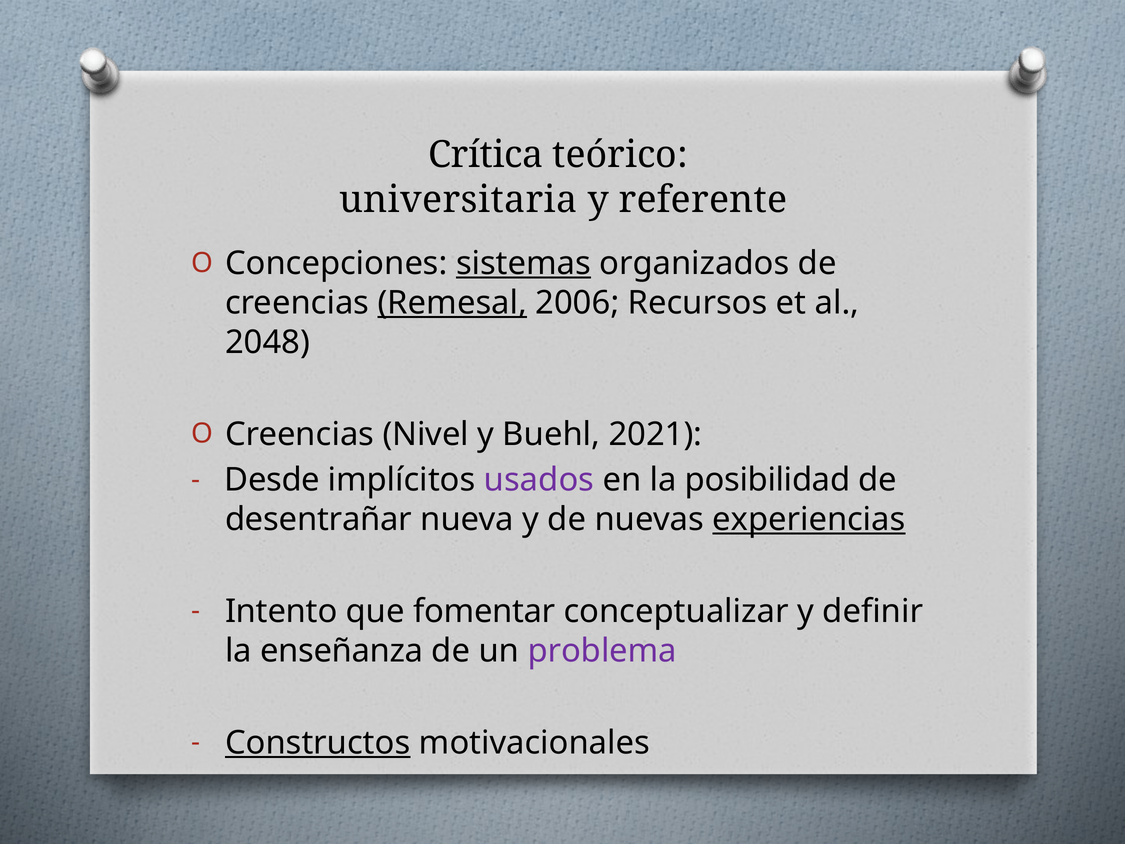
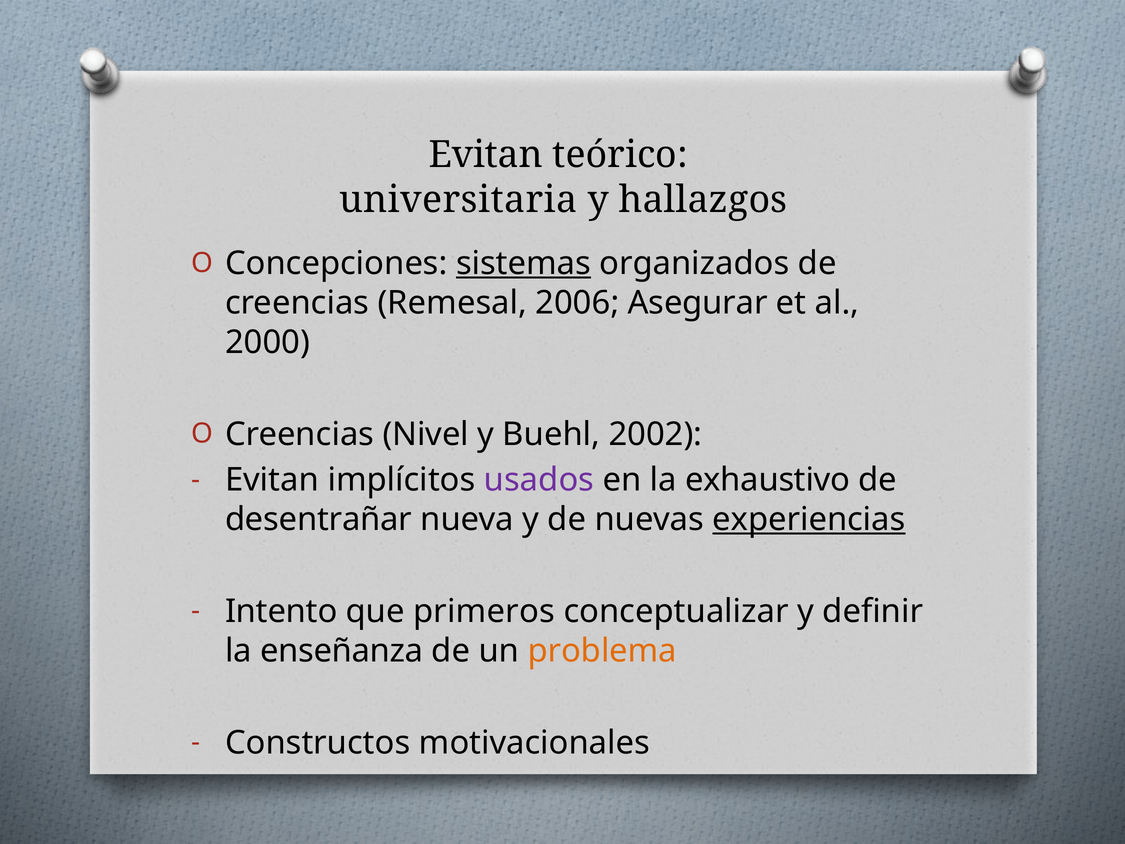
Crítica: Crítica -> Evitan (486, 155)
referente: referente -> hallazgos (703, 200)
Remesal underline: present -> none (452, 303)
Recursos: Recursos -> Asegurar (698, 303)
2048: 2048 -> 2000 (267, 342)
2021: 2021 -> 2002 (655, 434)
Desde: Desde -> Evitan (272, 480)
posibilidad: posibilidad -> exhaustivo (768, 480)
fomentar: fomentar -> primeros (484, 611)
problema colour: purple -> orange (602, 651)
Constructos underline: present -> none (318, 742)
